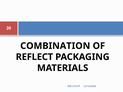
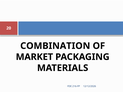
REFLECT: REFLECT -> MARKET (34, 57)
